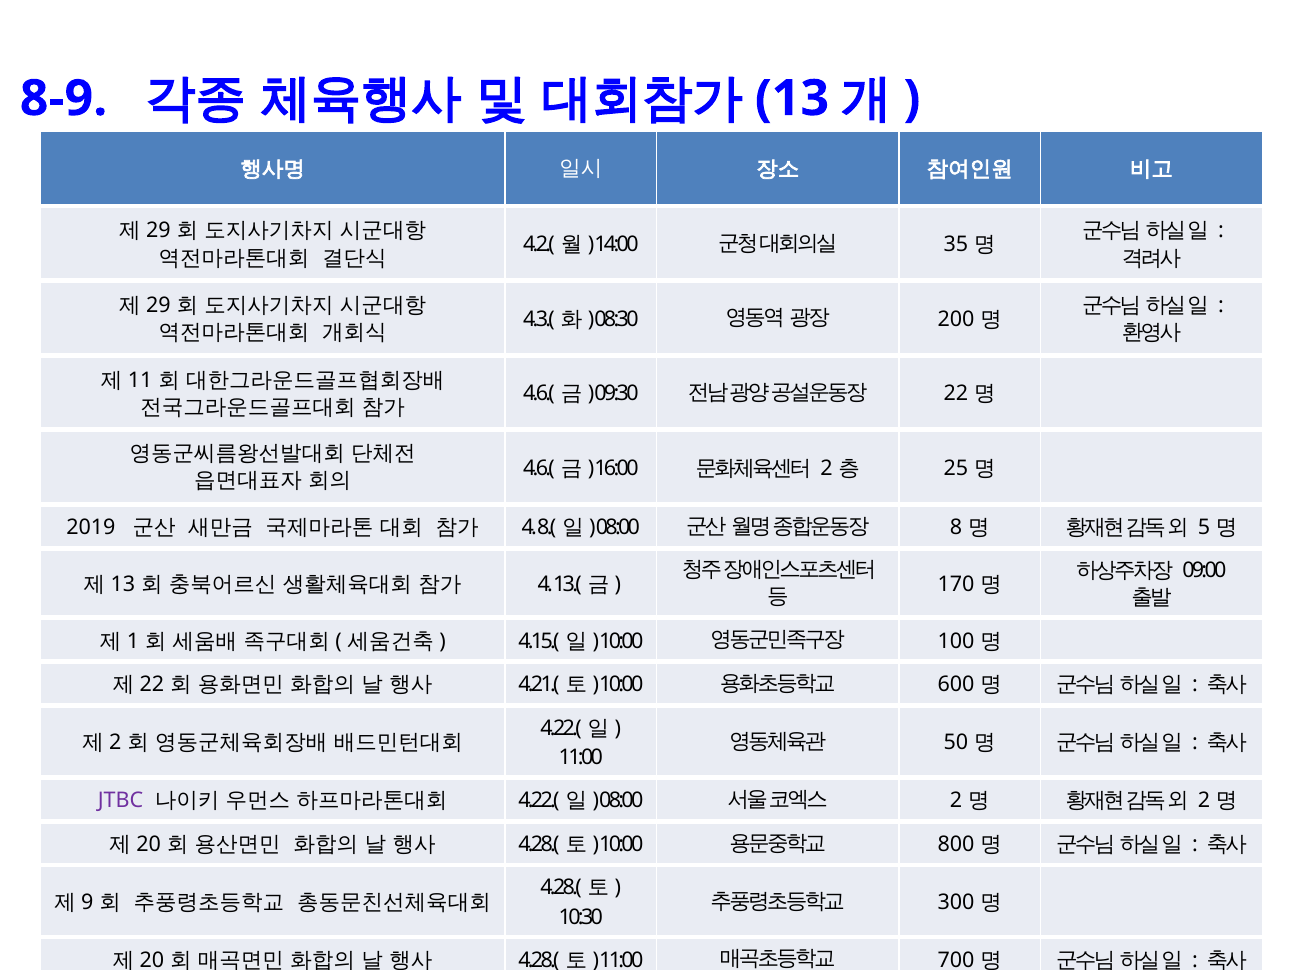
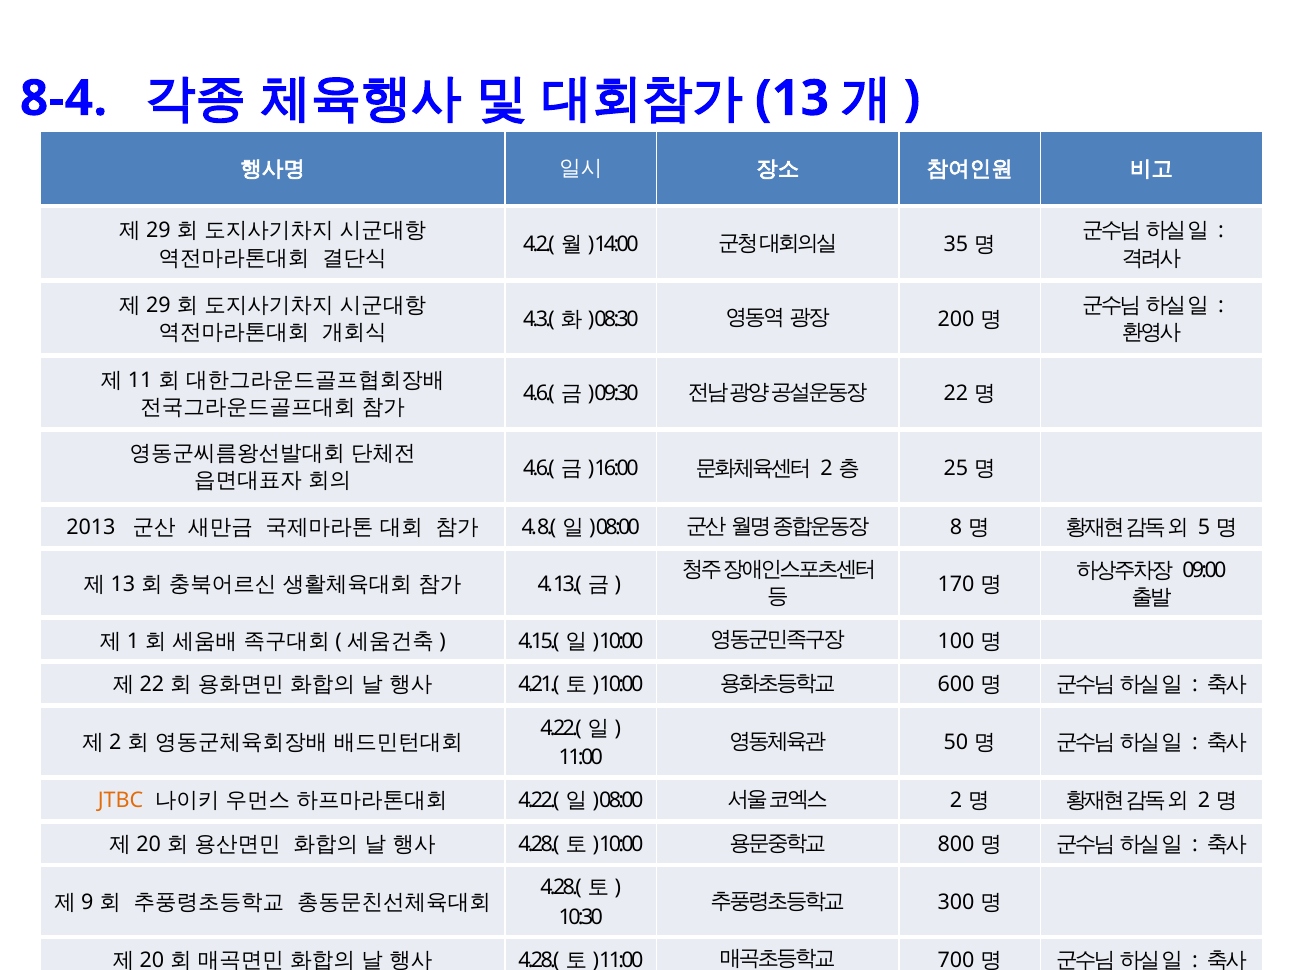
8-9: 8-9 -> 8-4 (64, 98)
2019: 2019 -> 2013 (91, 527)
JTBC colour: purple -> orange (121, 800)
